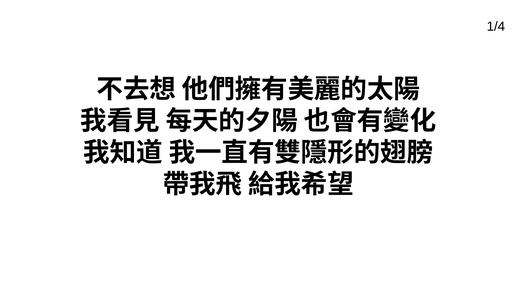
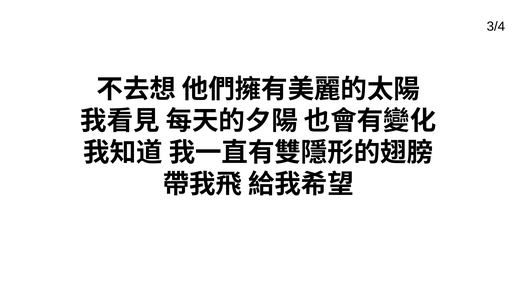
1/4: 1/4 -> 3/4 (496, 27)
